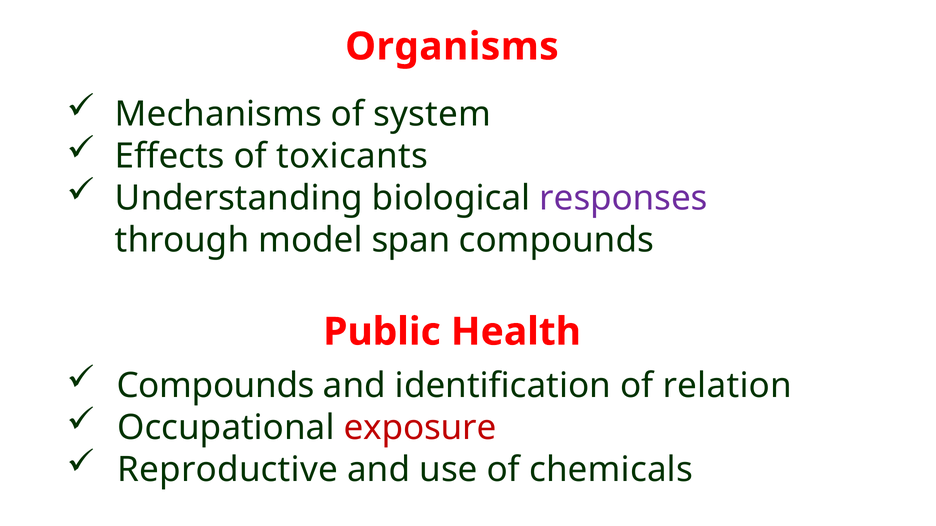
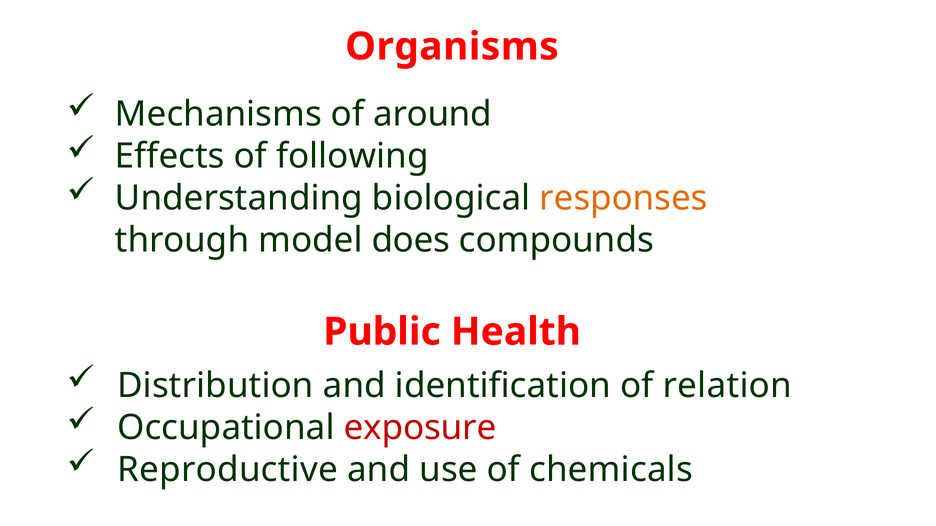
system: system -> around (433, 114)
toxicants: toxicants -> following (352, 156)
responses colour: purple -> orange (624, 198)
span: span -> does (411, 241)
Compounds: Compounds -> Distribution (215, 386)
